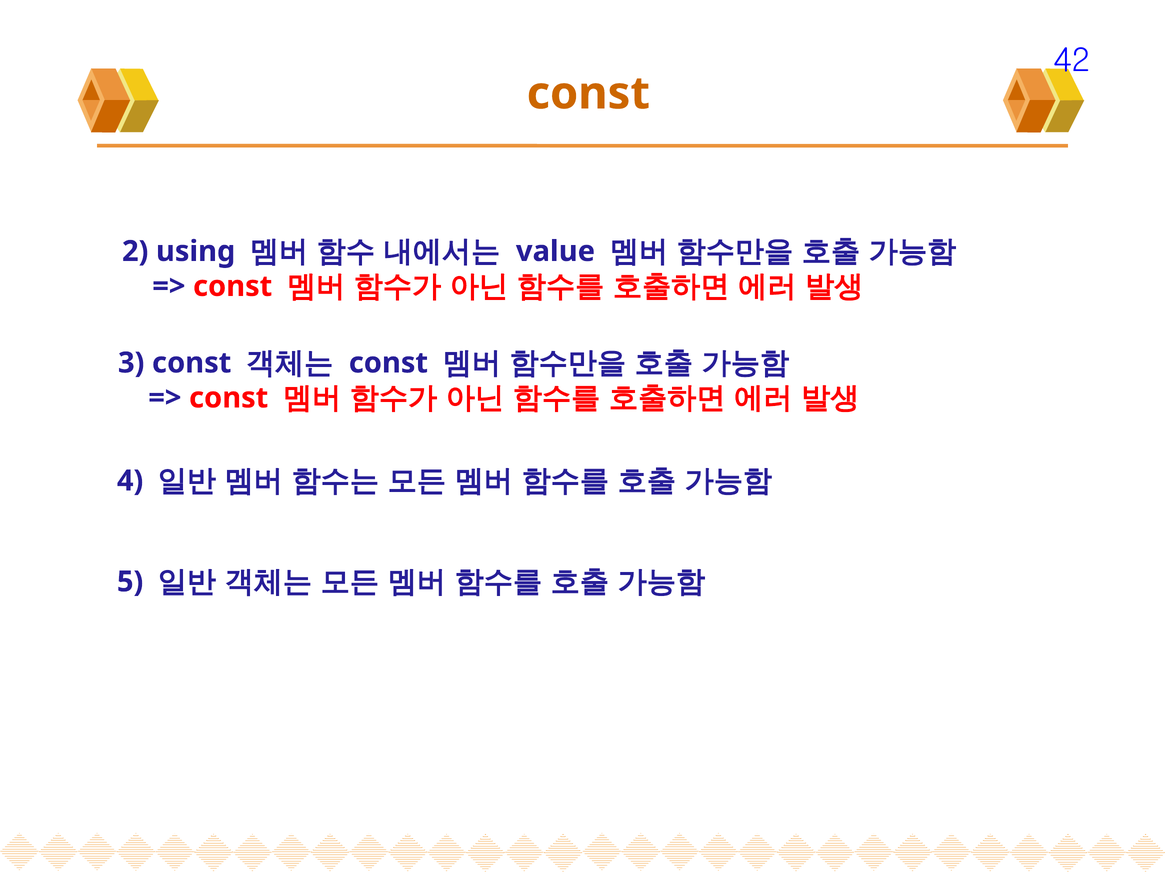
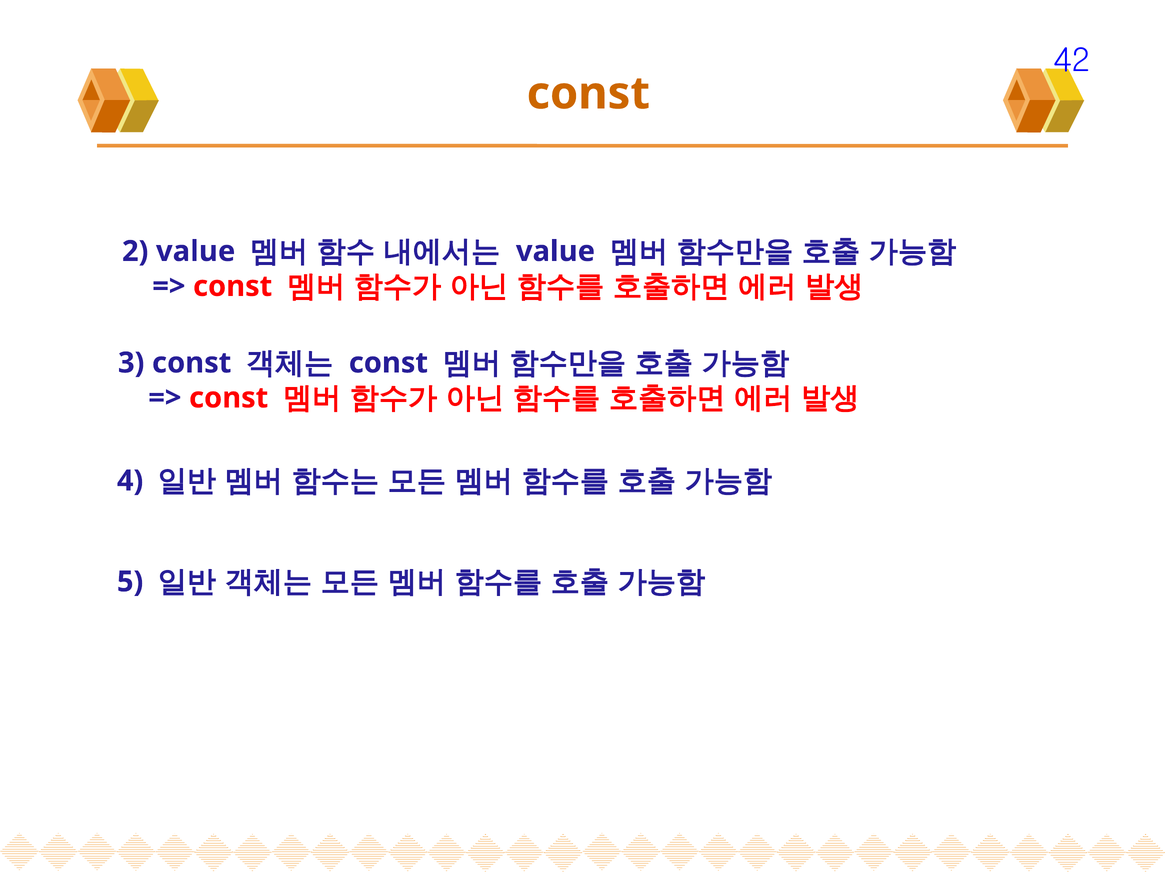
2 using: using -> value (196, 251)
